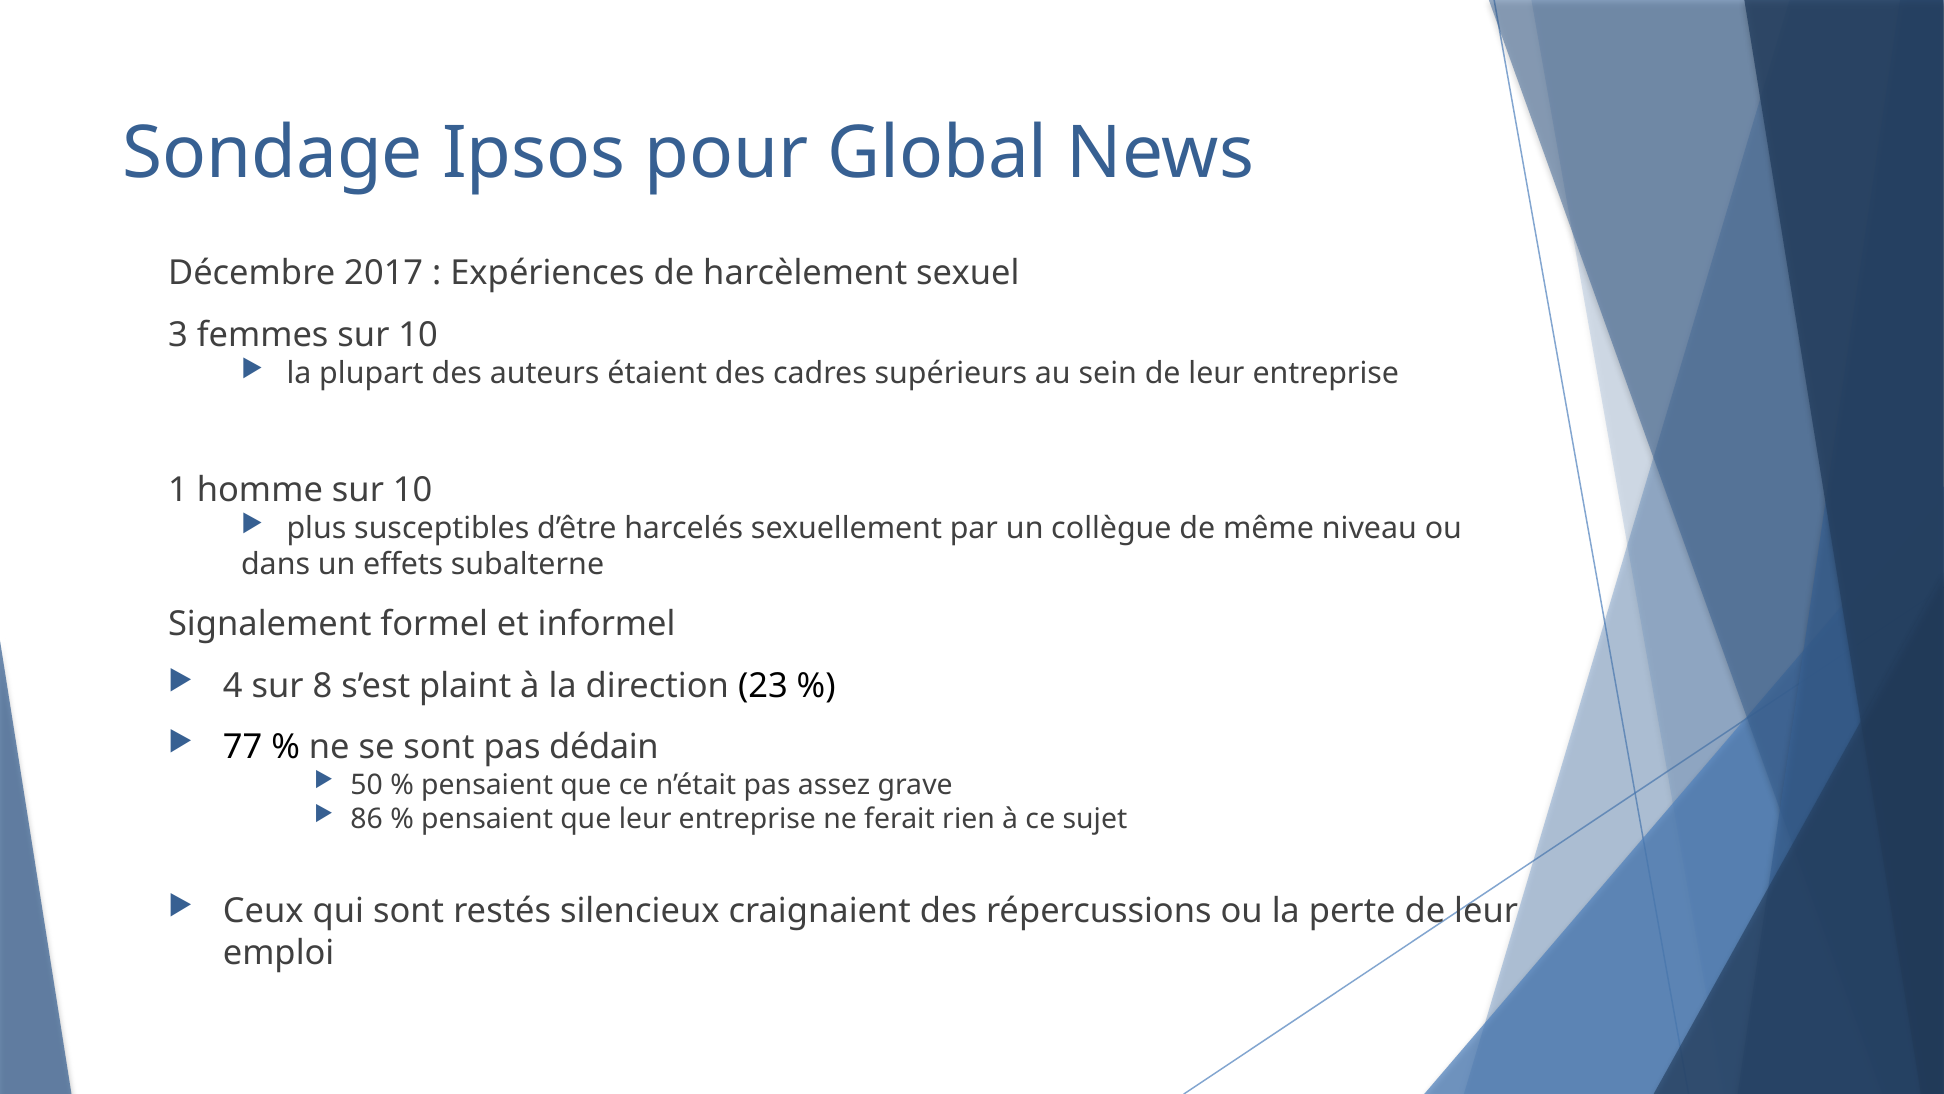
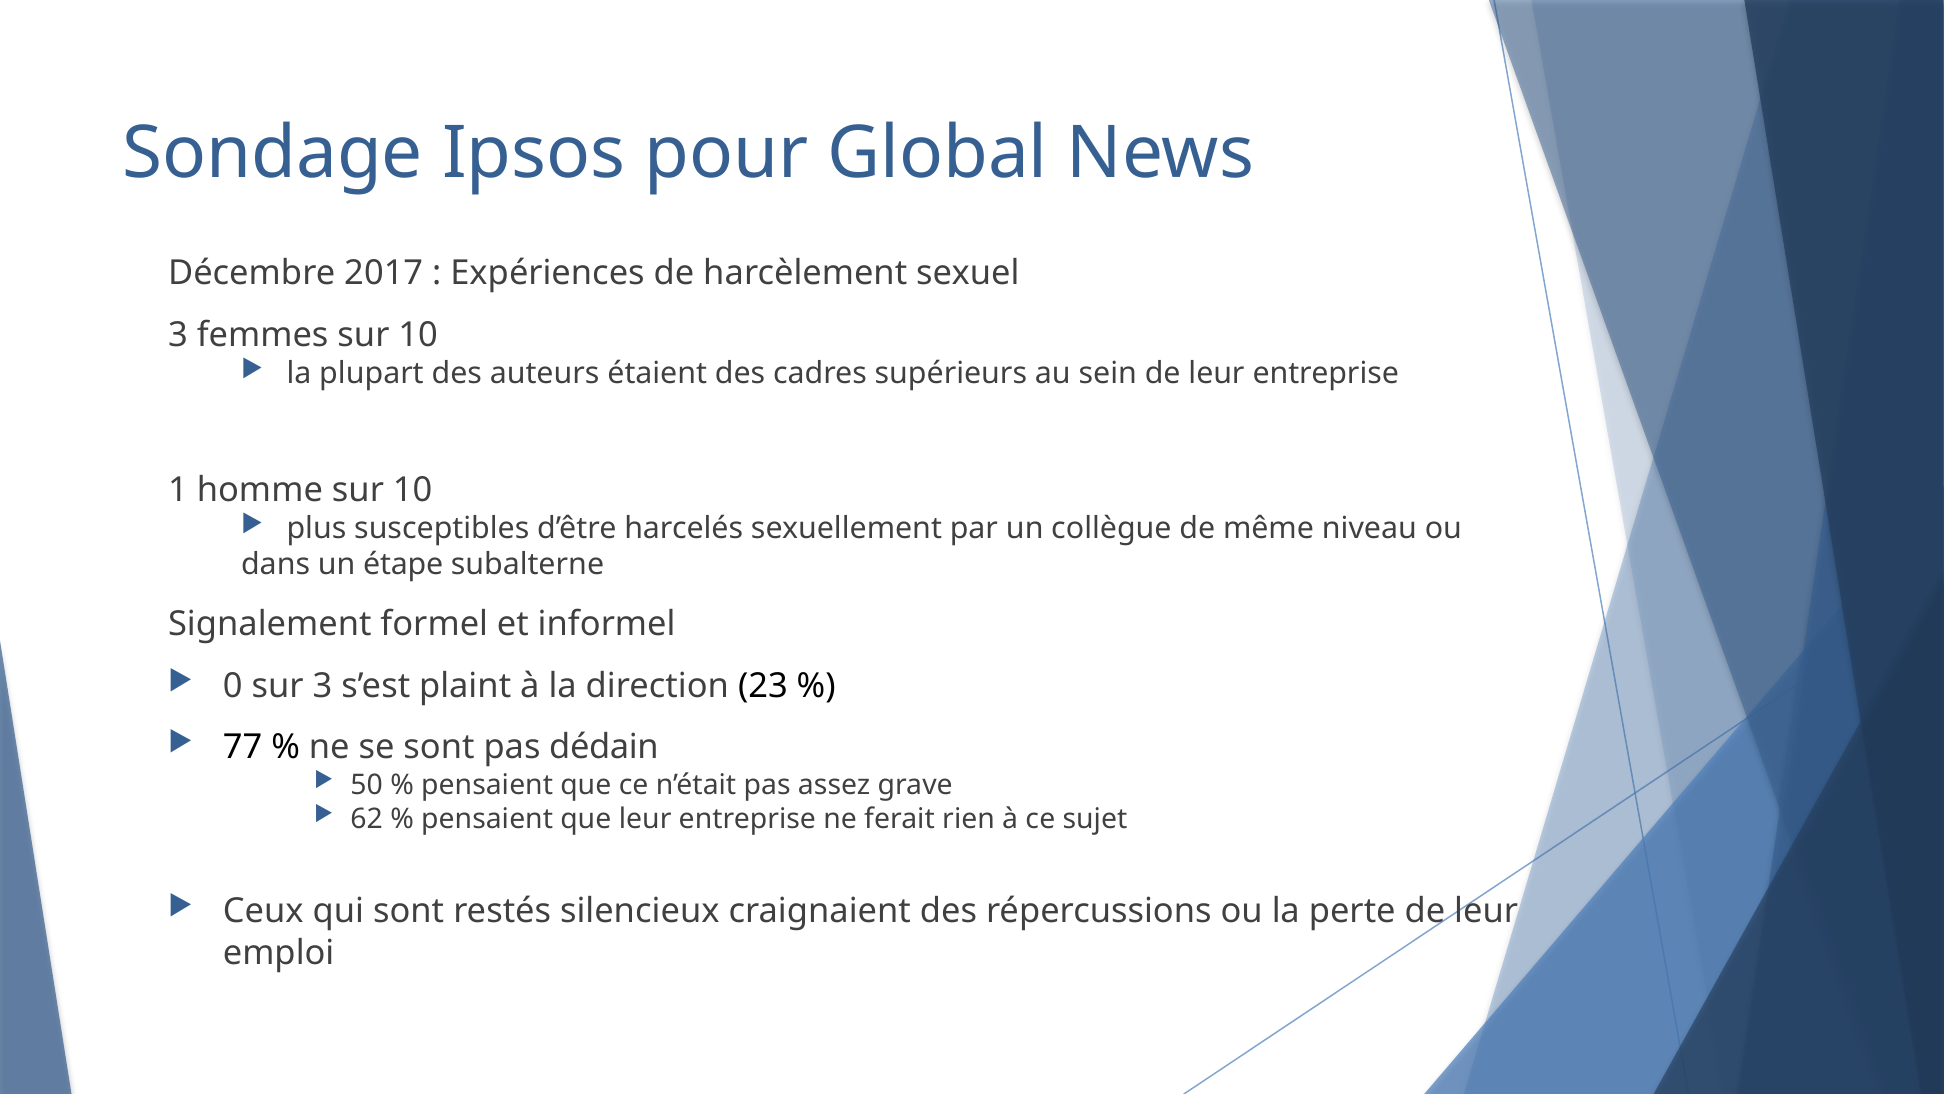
effets: effets -> étape (403, 565)
4: 4 -> 0 (233, 686)
sur 8: 8 -> 3 (322, 686)
86: 86 -> 62 (367, 818)
